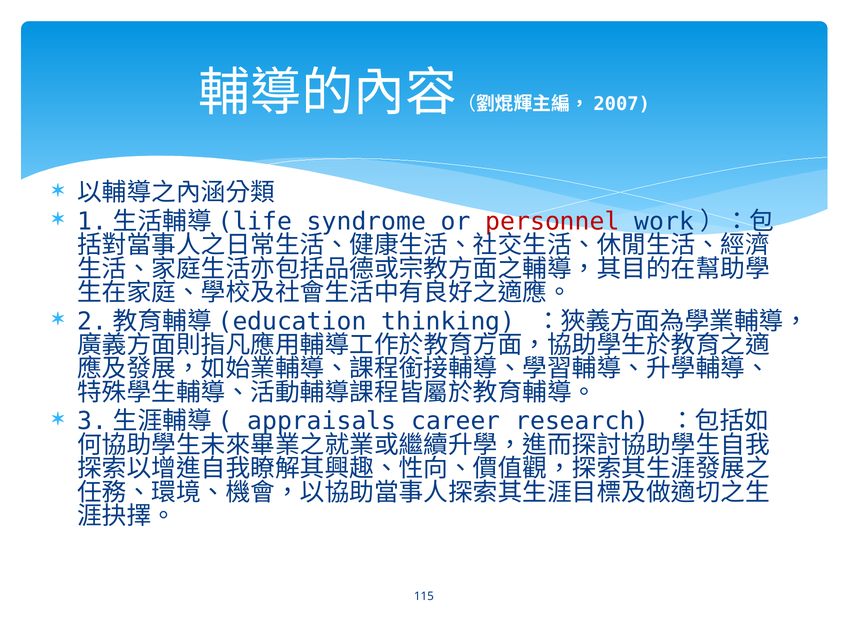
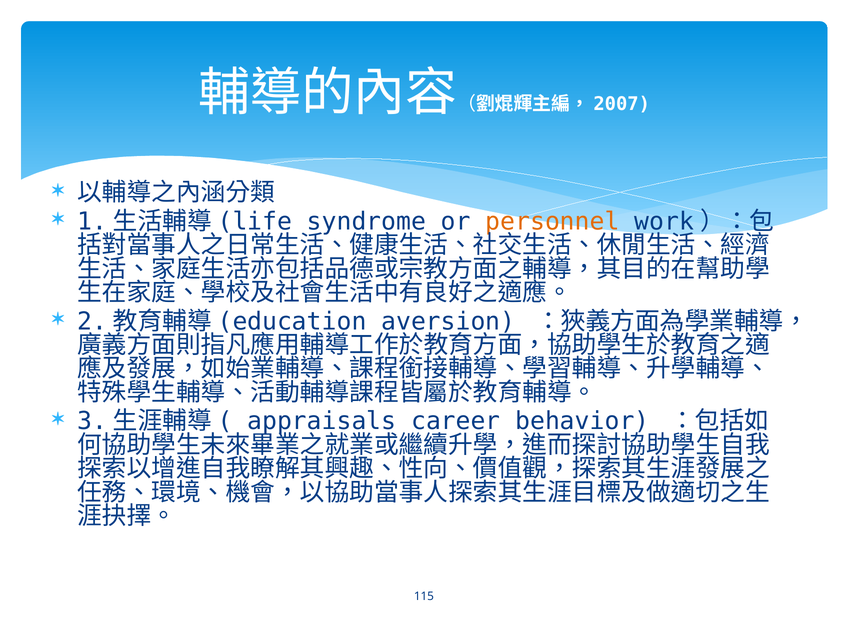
personnel colour: red -> orange (553, 221)
thinking: thinking -> aversion (448, 321)
research: research -> behavior (582, 421)
